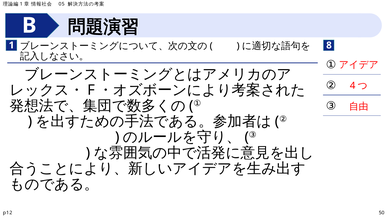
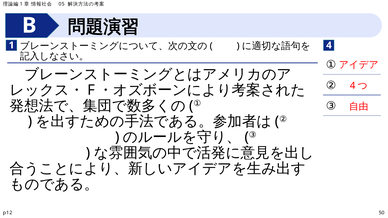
1 8: 8 -> 4 (329, 45)
